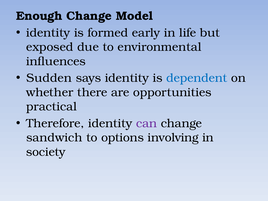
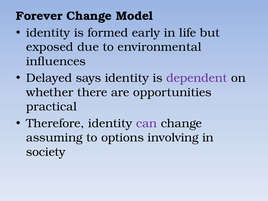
Enough: Enough -> Forever (39, 16)
Sudden: Sudden -> Delayed (49, 78)
dependent colour: blue -> purple (197, 78)
sandwich: sandwich -> assuming (54, 138)
